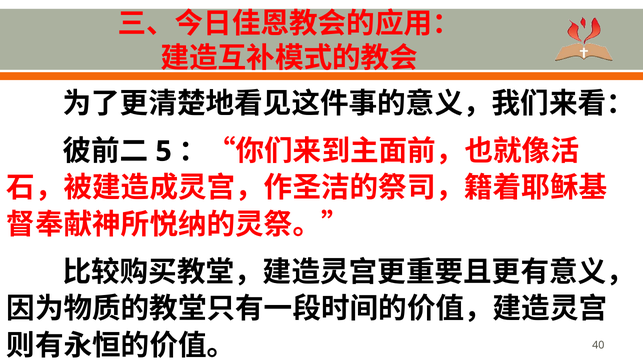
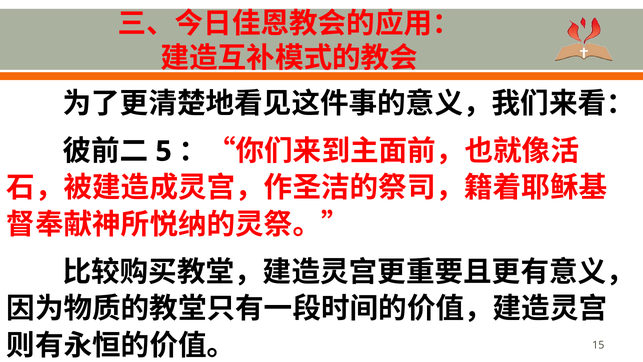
40: 40 -> 15 (598, 345)
